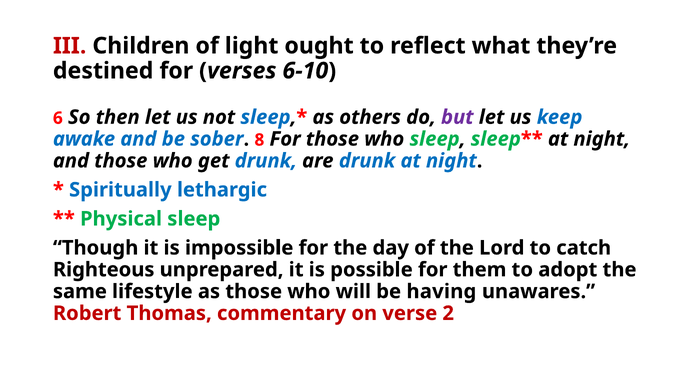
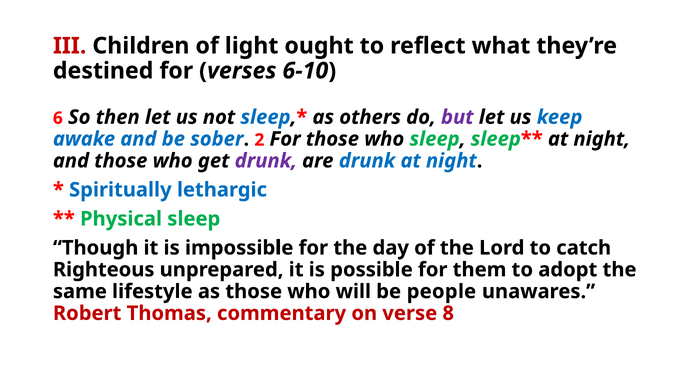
8: 8 -> 2 (259, 140)
drunk colour: blue -> purple (266, 161)
having: having -> people (441, 292)
2: 2 -> 8 (448, 314)
